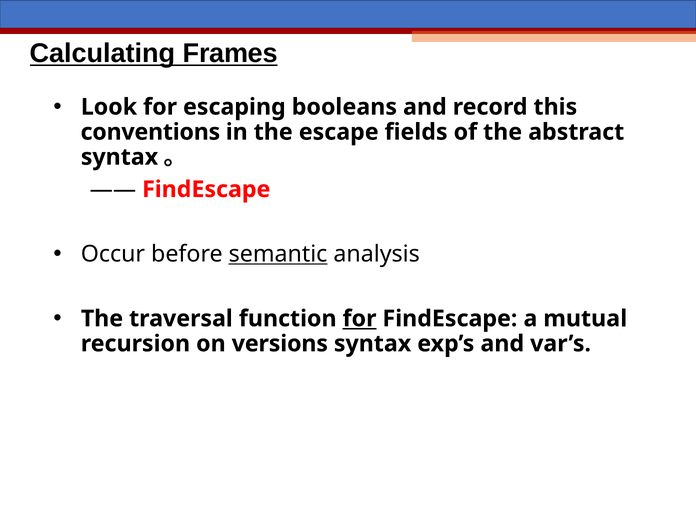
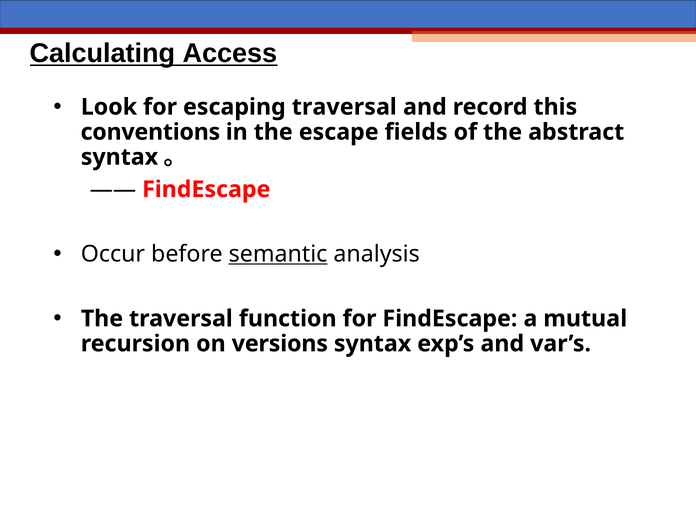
Frames: Frames -> Access (230, 53)
escaping booleans: booleans -> traversal (344, 107)
for underline: present -> none (360, 319)
